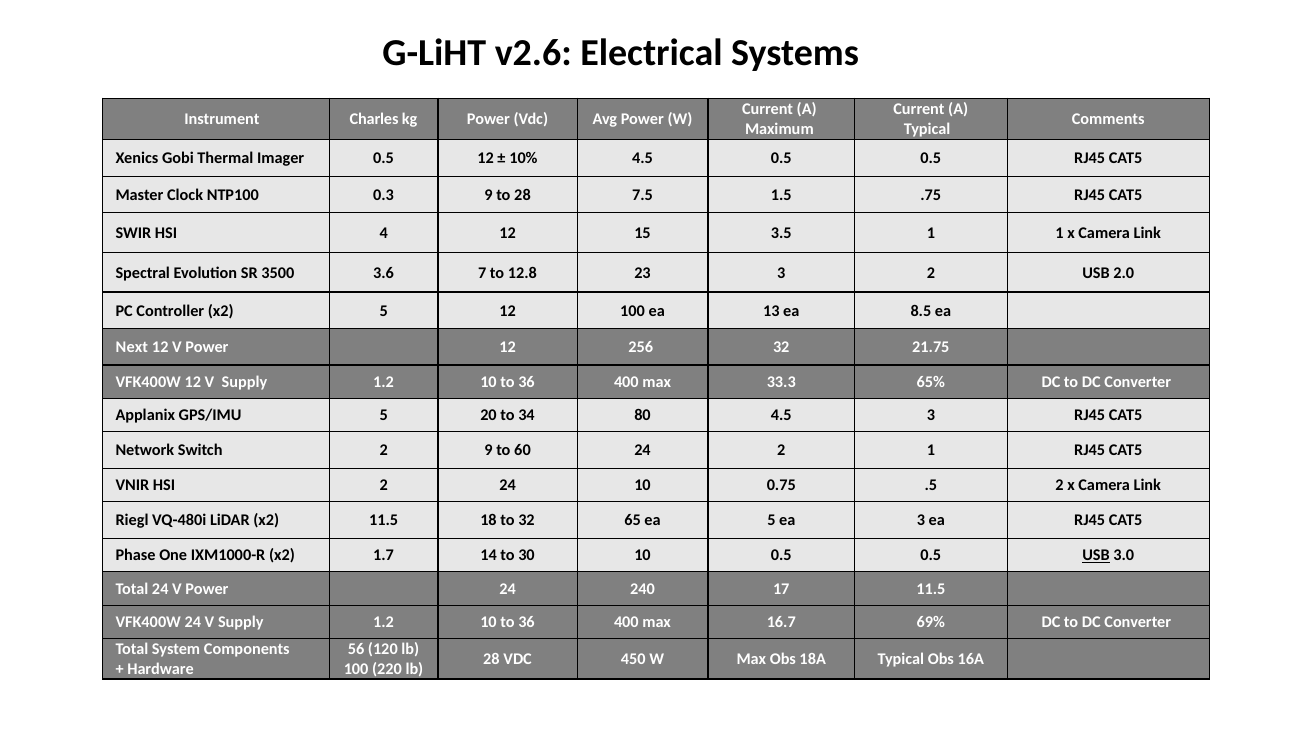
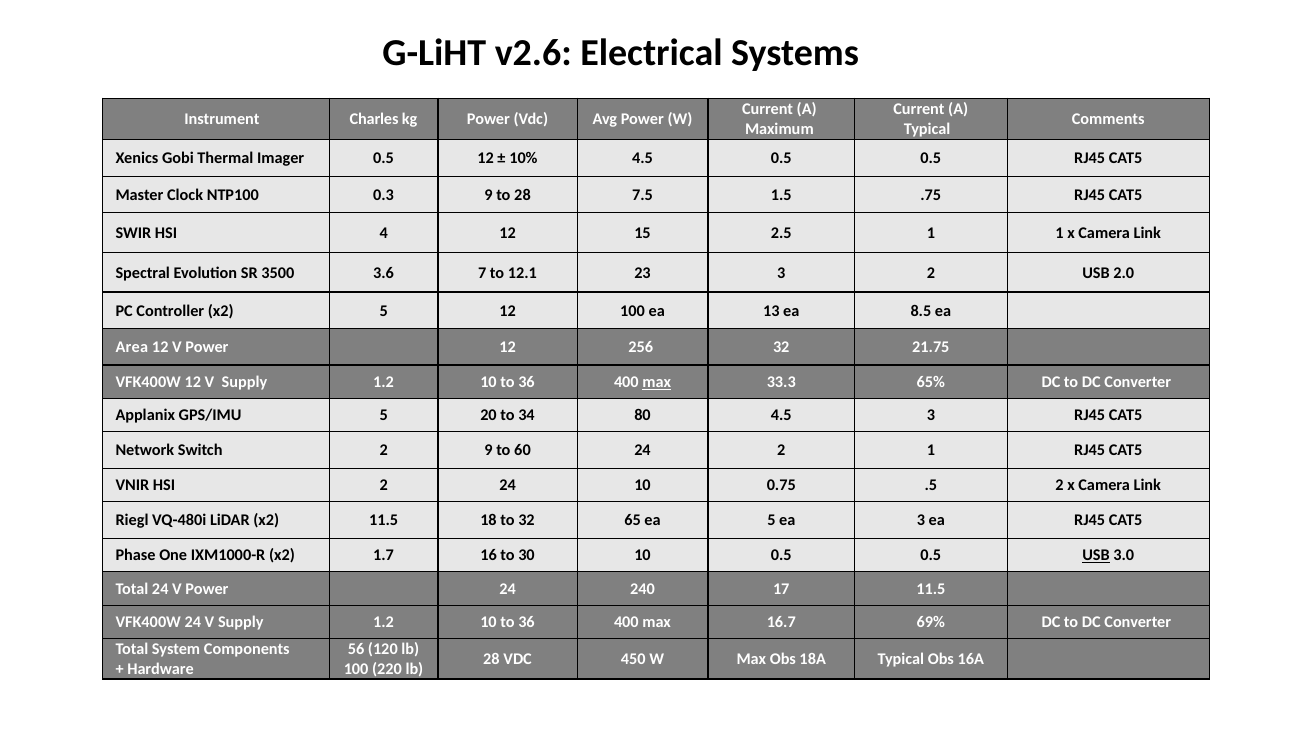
3.5: 3.5 -> 2.5 (781, 233)
12.8: 12.8 -> 12.1 (522, 273)
Next: Next -> Area (132, 347)
max underline: none -> present (657, 382)
14: 14 -> 16 (489, 555)
